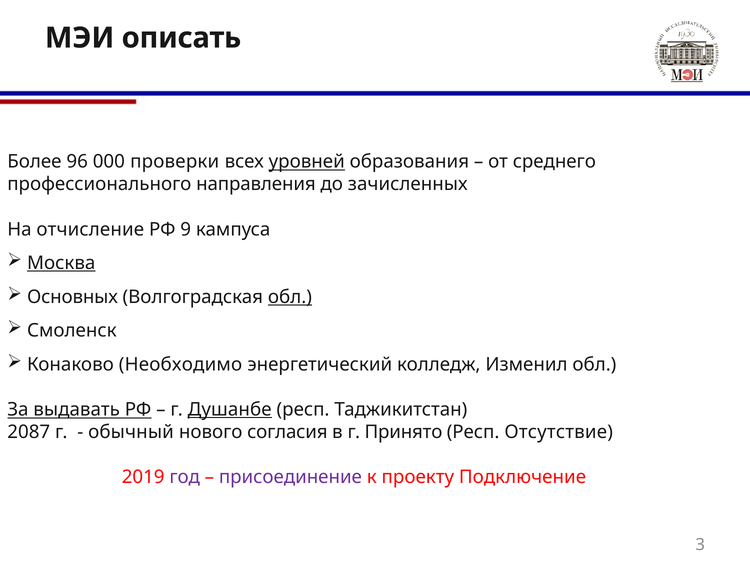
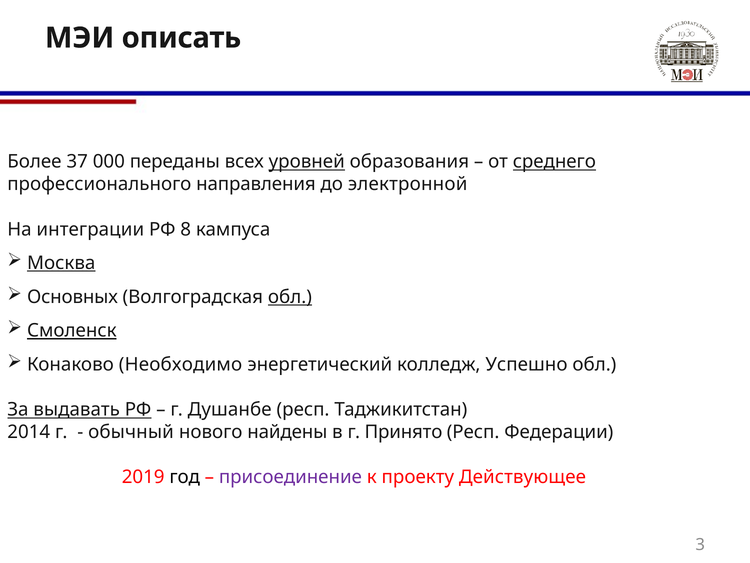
96: 96 -> 37 (77, 162)
проверки: проверки -> переданы (175, 162)
среднего underline: none -> present (554, 162)
зачисленных: зачисленных -> электронной (408, 184)
отчисление: отчисление -> интеграции (90, 229)
9: 9 -> 8 (186, 229)
Смоленск underline: none -> present (72, 330)
Изменил: Изменил -> Успешно (526, 364)
Душанбе underline: present -> none (230, 409)
2087: 2087 -> 2014 (29, 432)
согласия: согласия -> найдены (287, 432)
Отсутствие: Отсутствие -> Федерации (559, 432)
год colour: purple -> black (185, 477)
Подключение: Подключение -> Действующее (522, 477)
